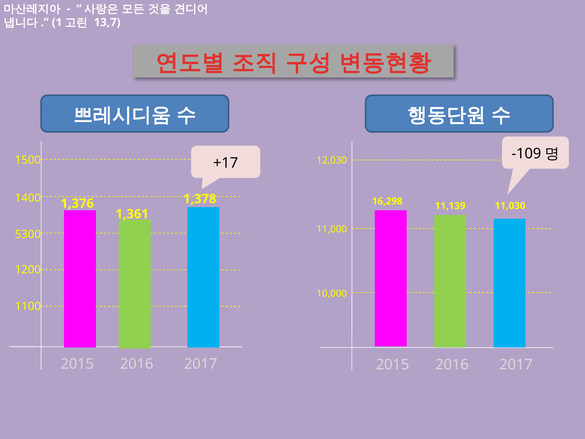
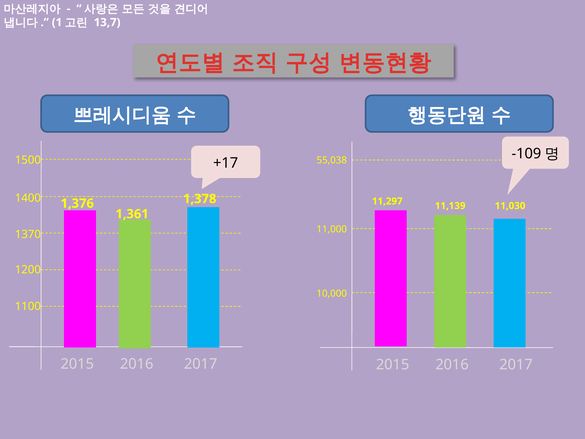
12,030: 12,030 -> 55,038 (332, 160)
16,298: 16,298 -> 11,297 (387, 201)
5300: 5300 -> 1370 (28, 234)
